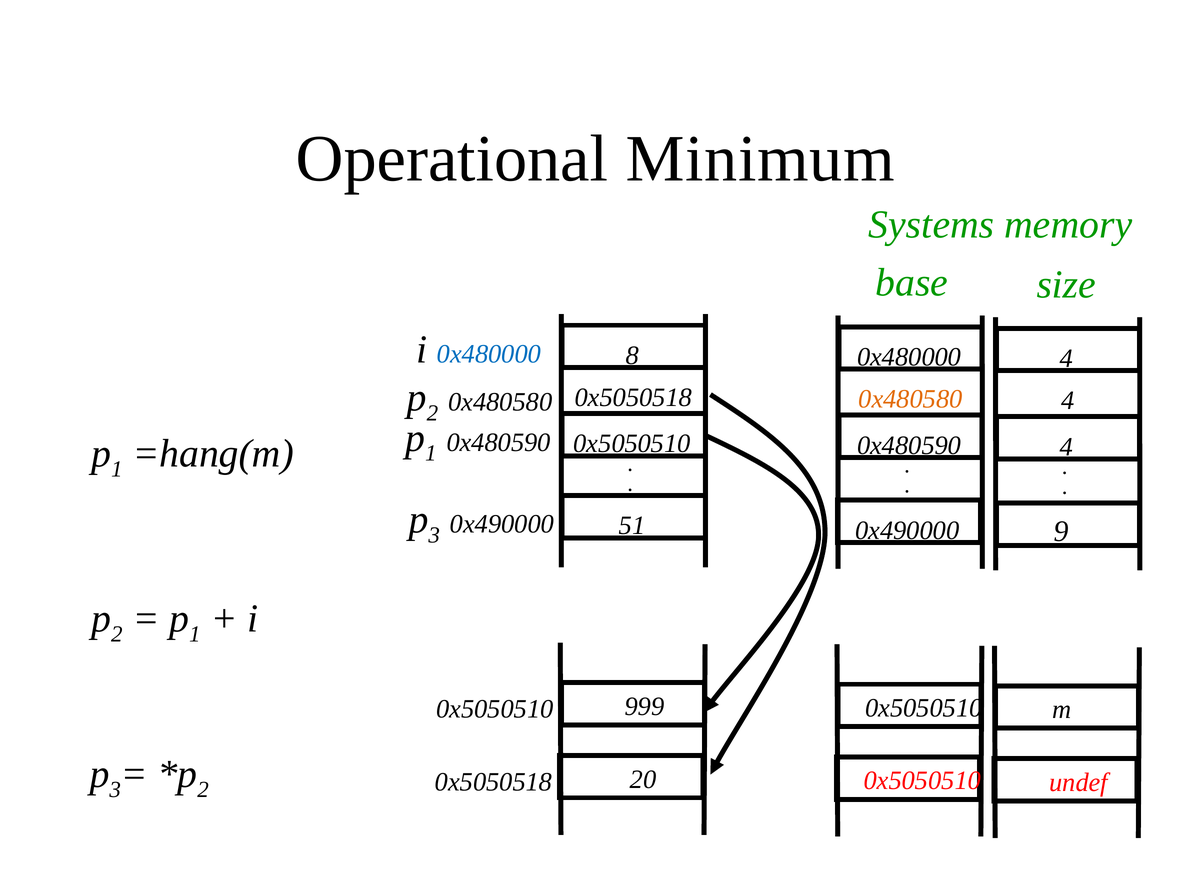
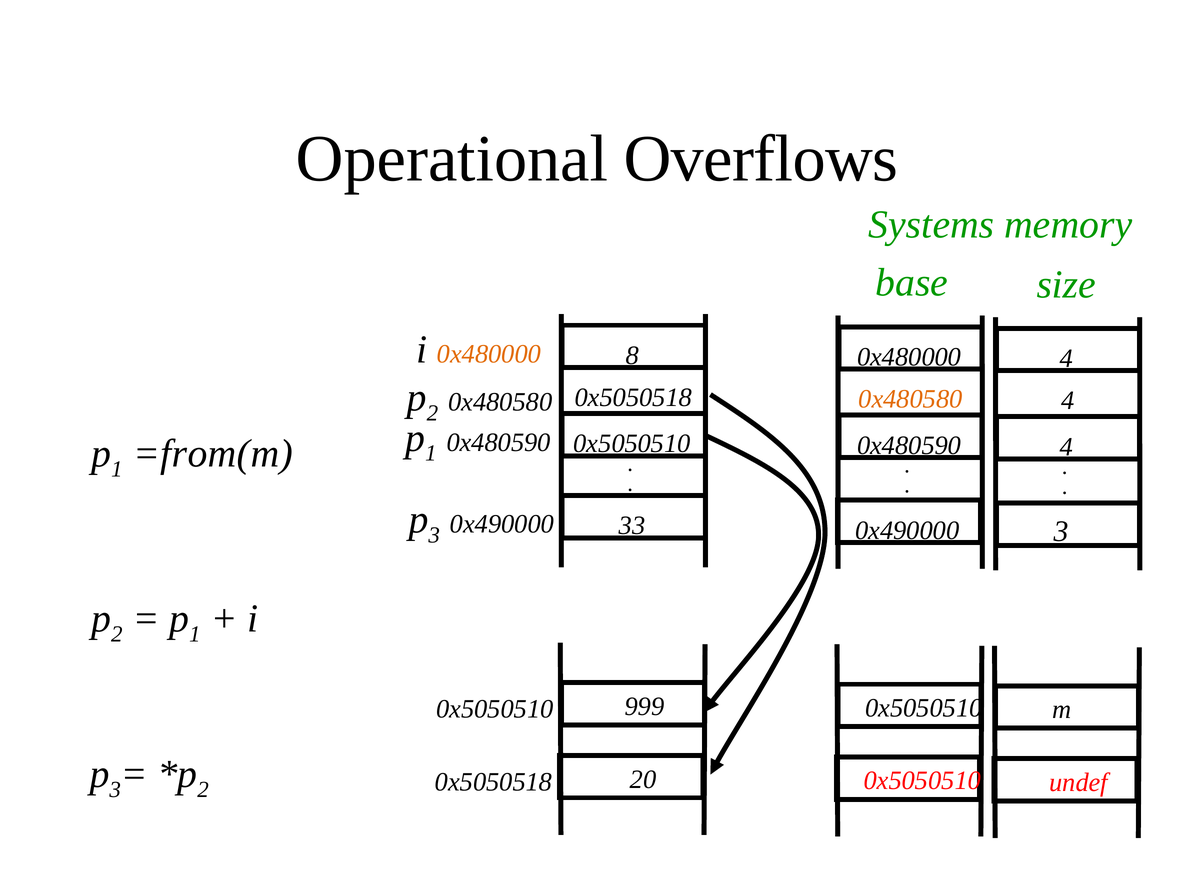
Minimum: Minimum -> Overflows (761, 159)
0x480000 colour: blue -> orange (489, 354)
=hang(m: =hang(m -> =from(m (213, 453)
51: 51 -> 33 (632, 526)
0x490000 9: 9 -> 3 (1061, 531)
